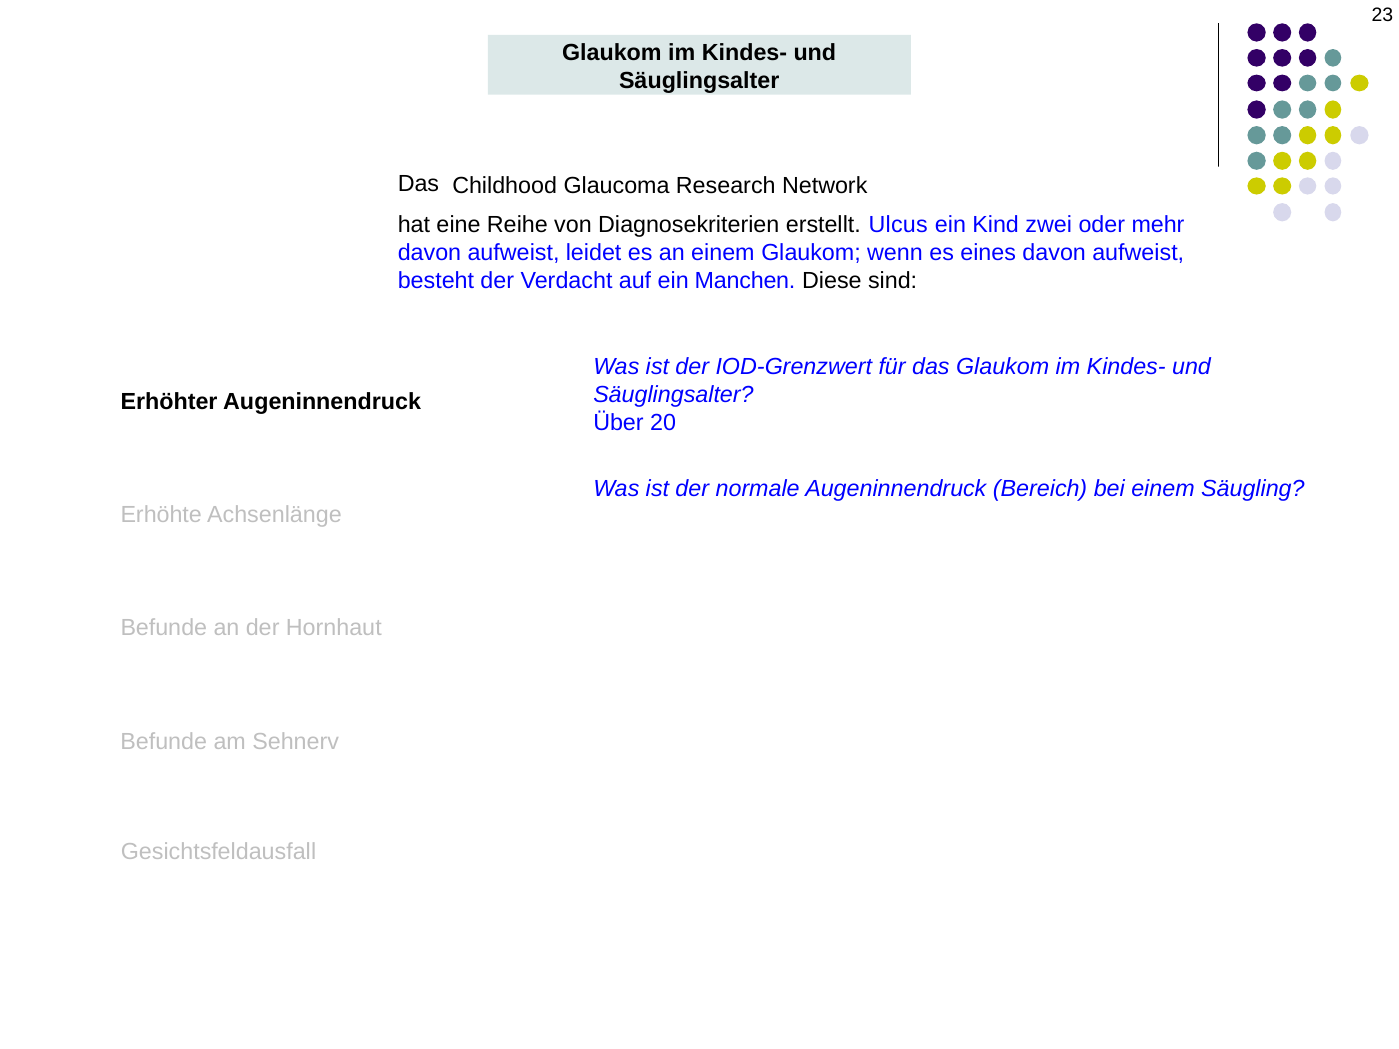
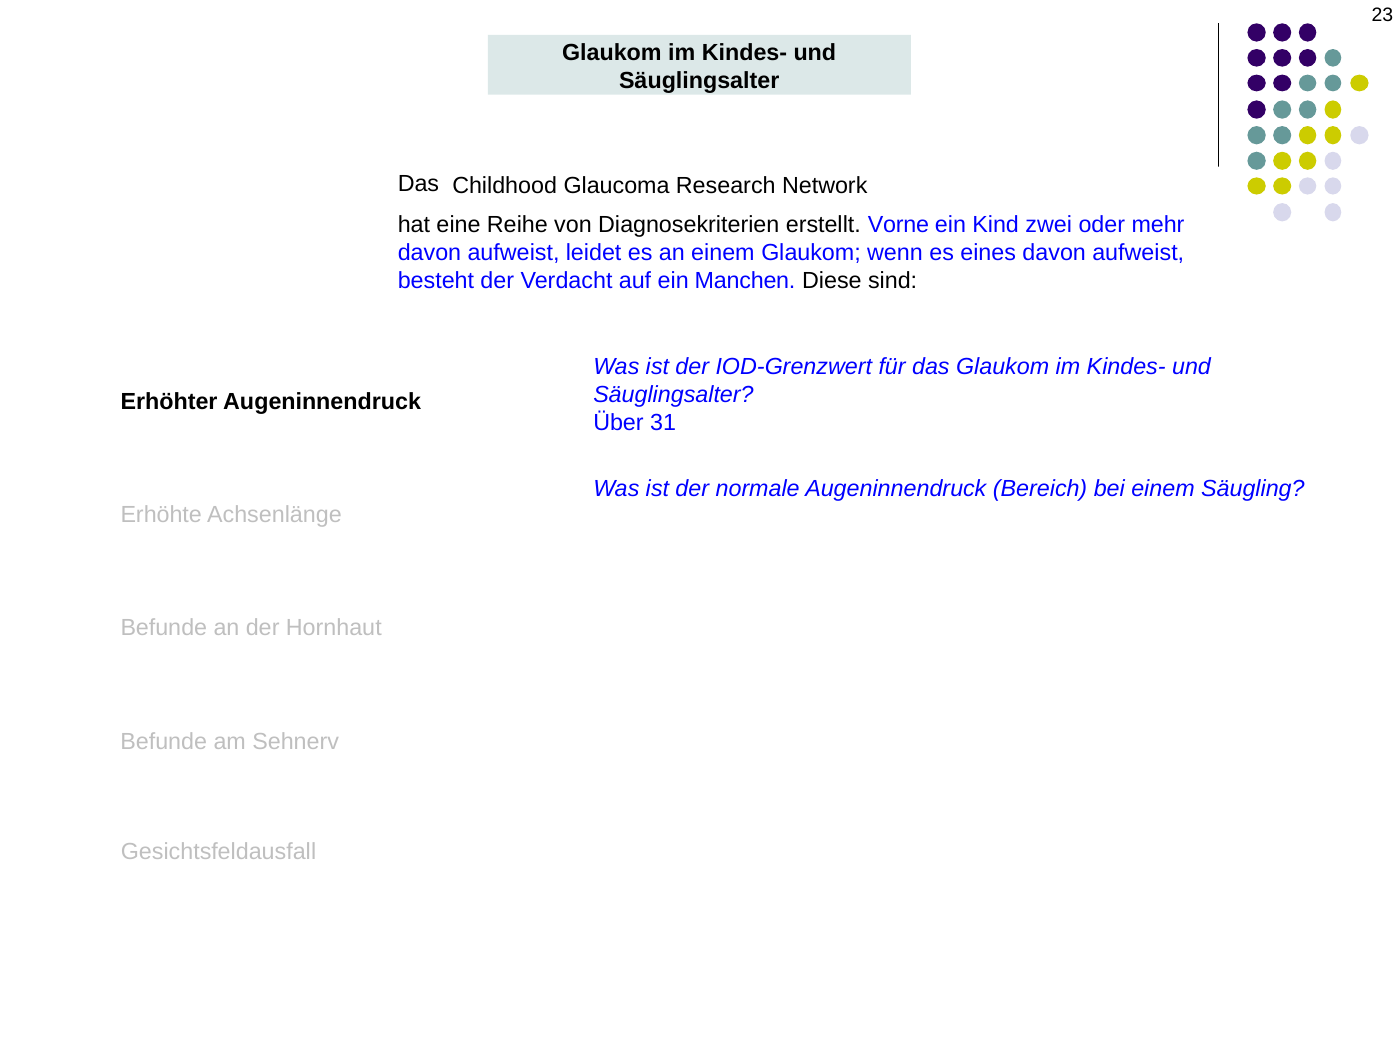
Ulcus: Ulcus -> Vorne (898, 225)
20: 20 -> 31 (663, 423)
